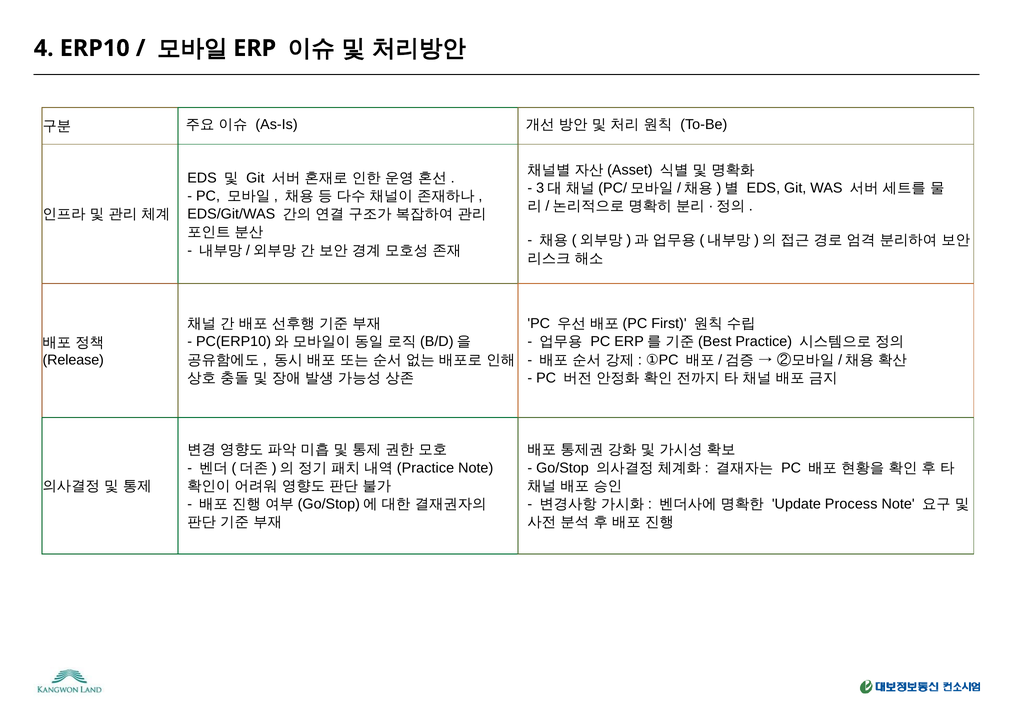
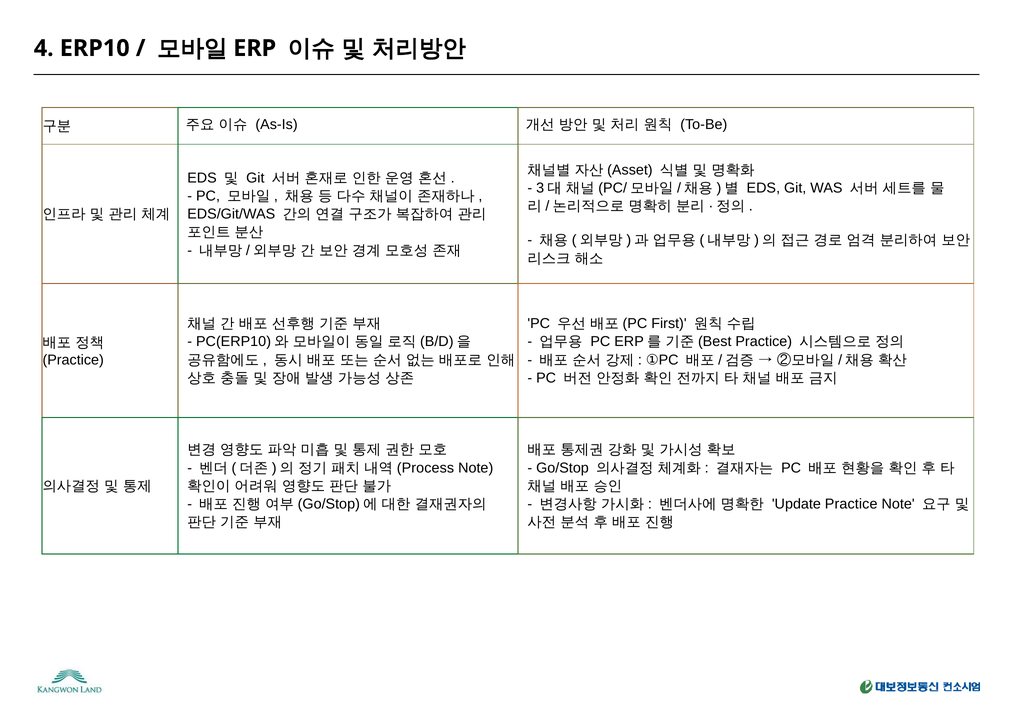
Release: Release -> Practice (73, 360)
Practice: Practice -> Process (425, 467)
Update Process: Process -> Practice (851, 504)
